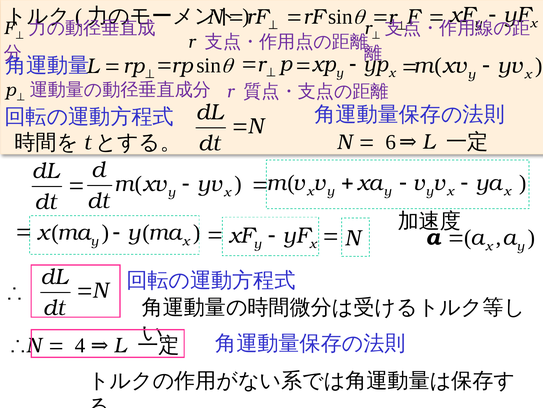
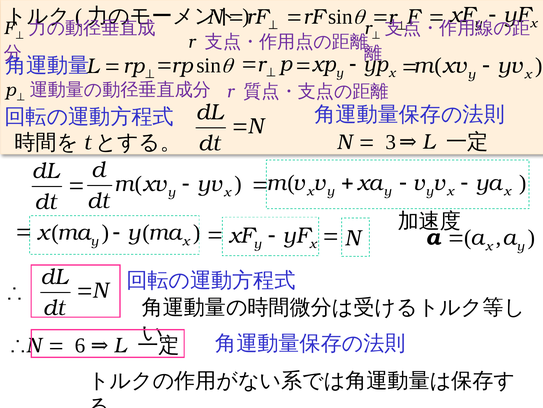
6: 6 -> 3 (391, 142)
4: 4 -> 6 (80, 345)
